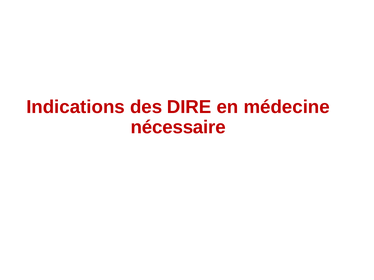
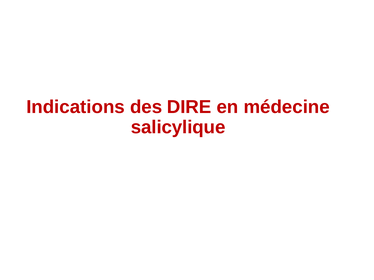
nécessaire: nécessaire -> salicylique (178, 127)
